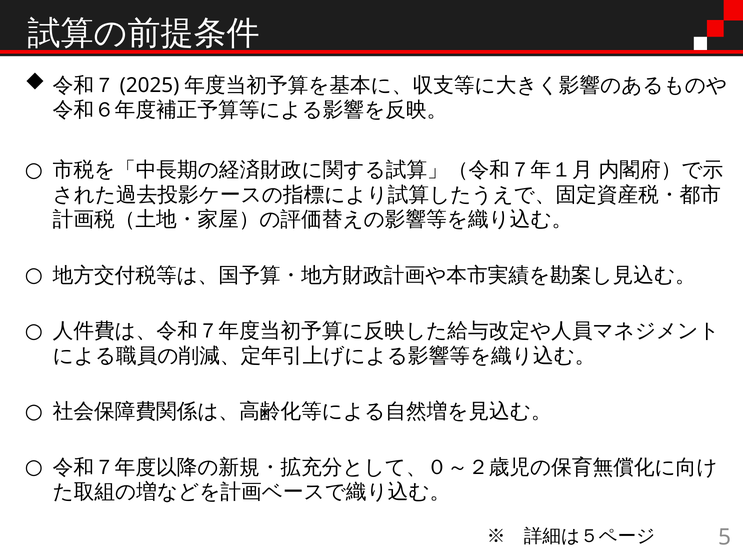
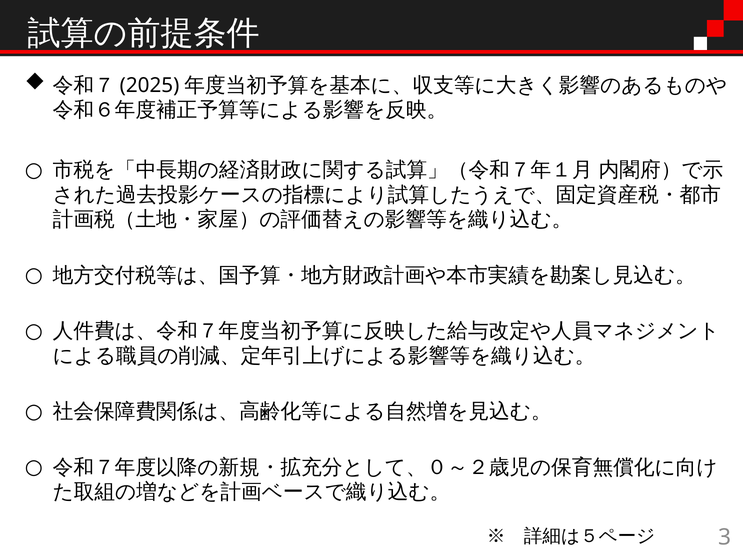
5: 5 -> 3 (725, 537)
